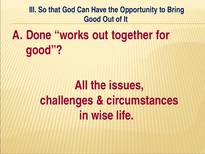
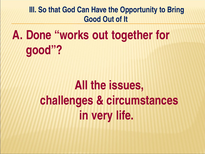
wise: wise -> very (102, 115)
